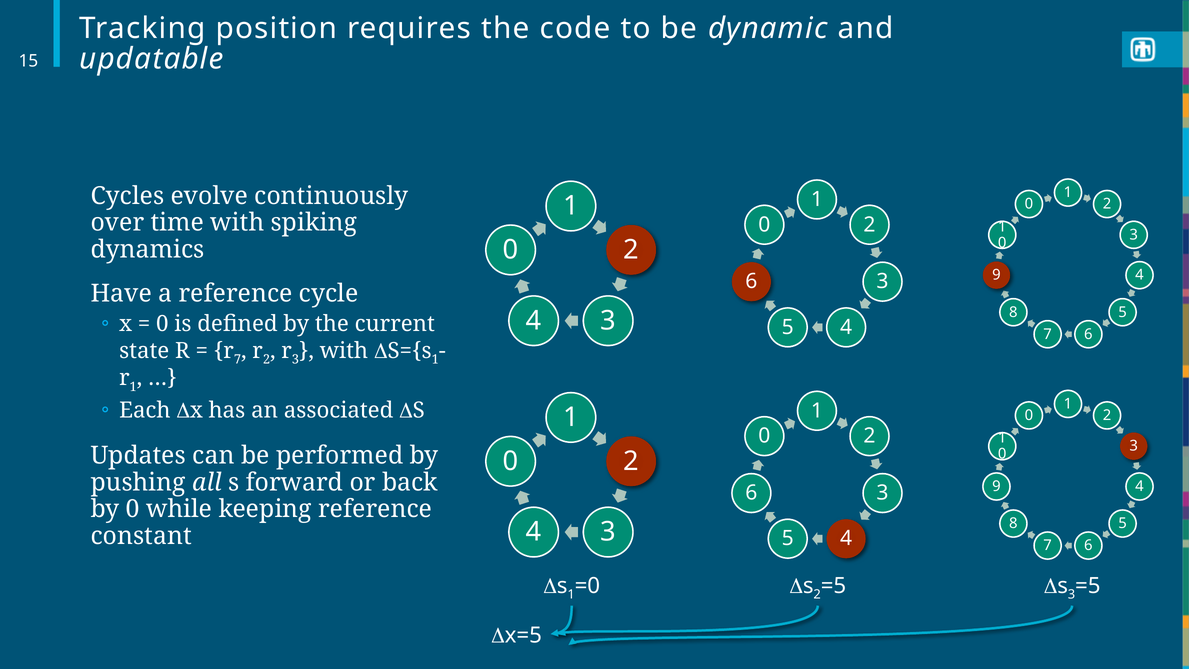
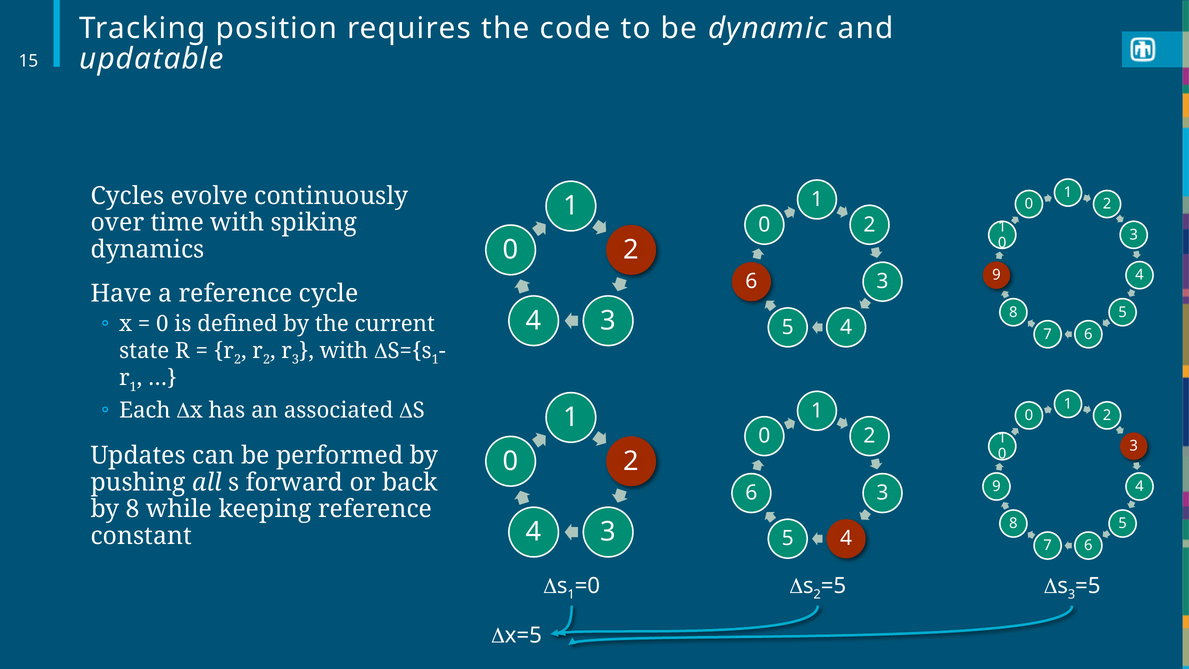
7: 7 -> 2 (238, 359)
by 0: 0 -> 8 (133, 509)
